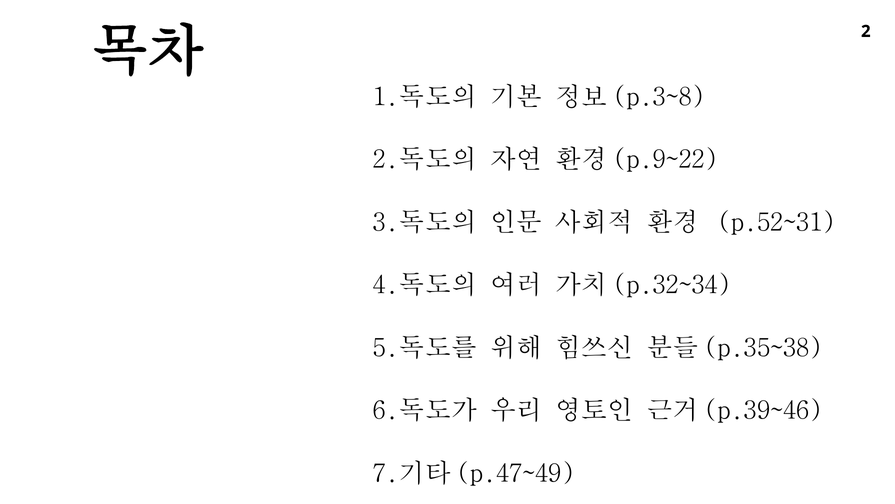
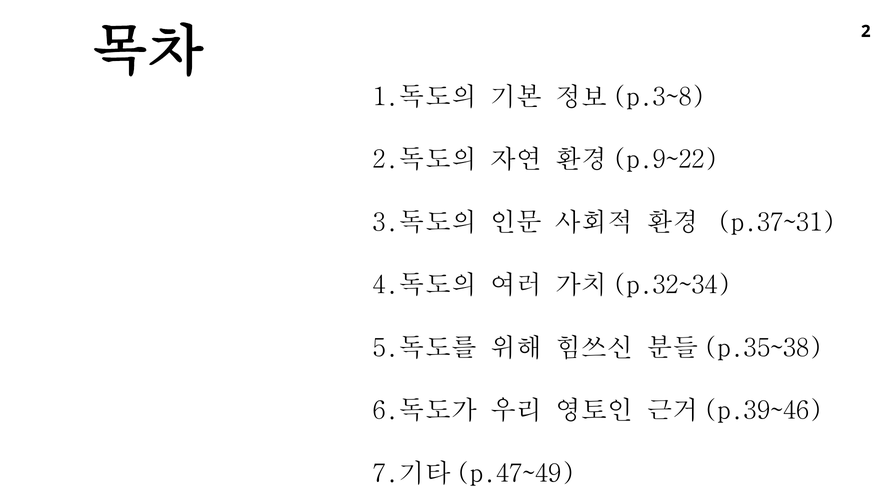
p.52~31: p.52~31 -> p.37~31 (777, 222)
